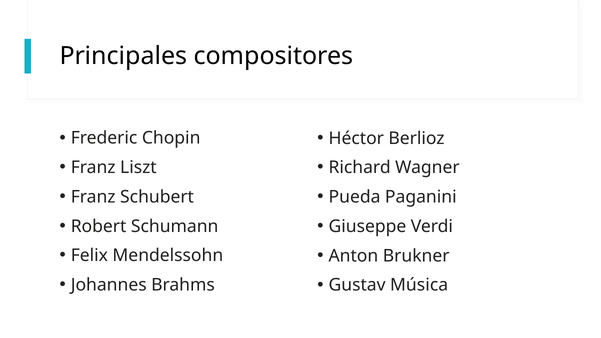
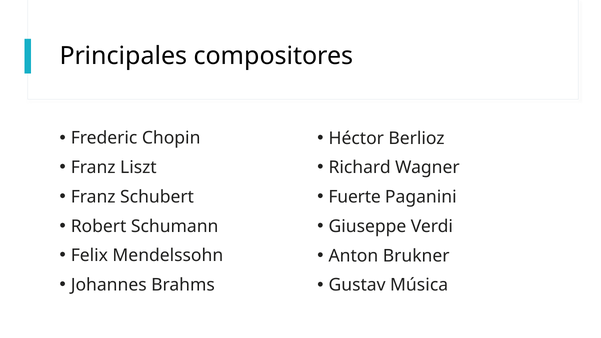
Pueda: Pueda -> Fuerte (355, 197)
